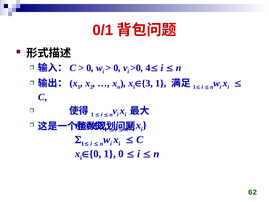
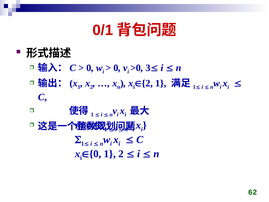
4: 4 -> 3 (148, 68)
3: 3 -> 2 (147, 83)
1 0: 0 -> 2 (121, 154)
